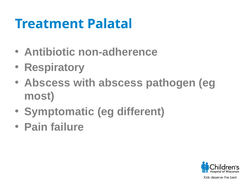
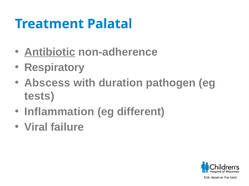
Antibiotic underline: none -> present (50, 52)
with abscess: abscess -> duration (121, 83)
most: most -> tests (39, 97)
Symptomatic: Symptomatic -> Inflammation (59, 112)
Pain: Pain -> Viral (36, 128)
